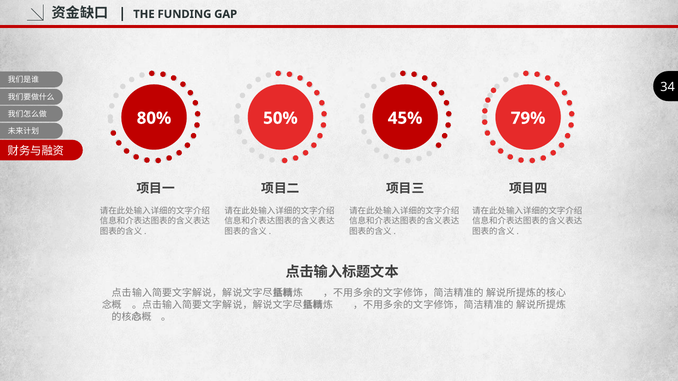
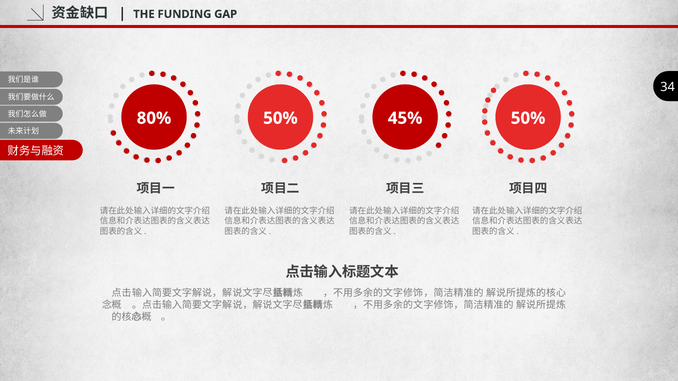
79%: 79% -> 50% (528, 118)
